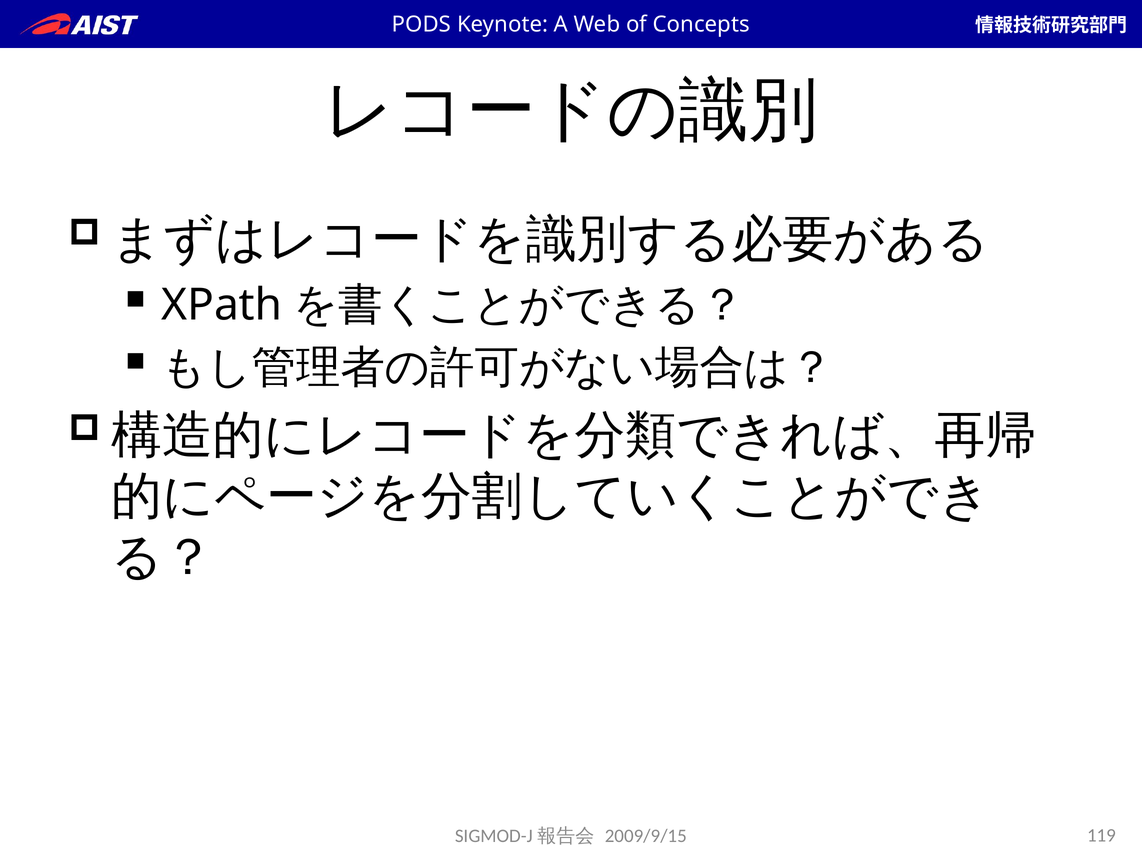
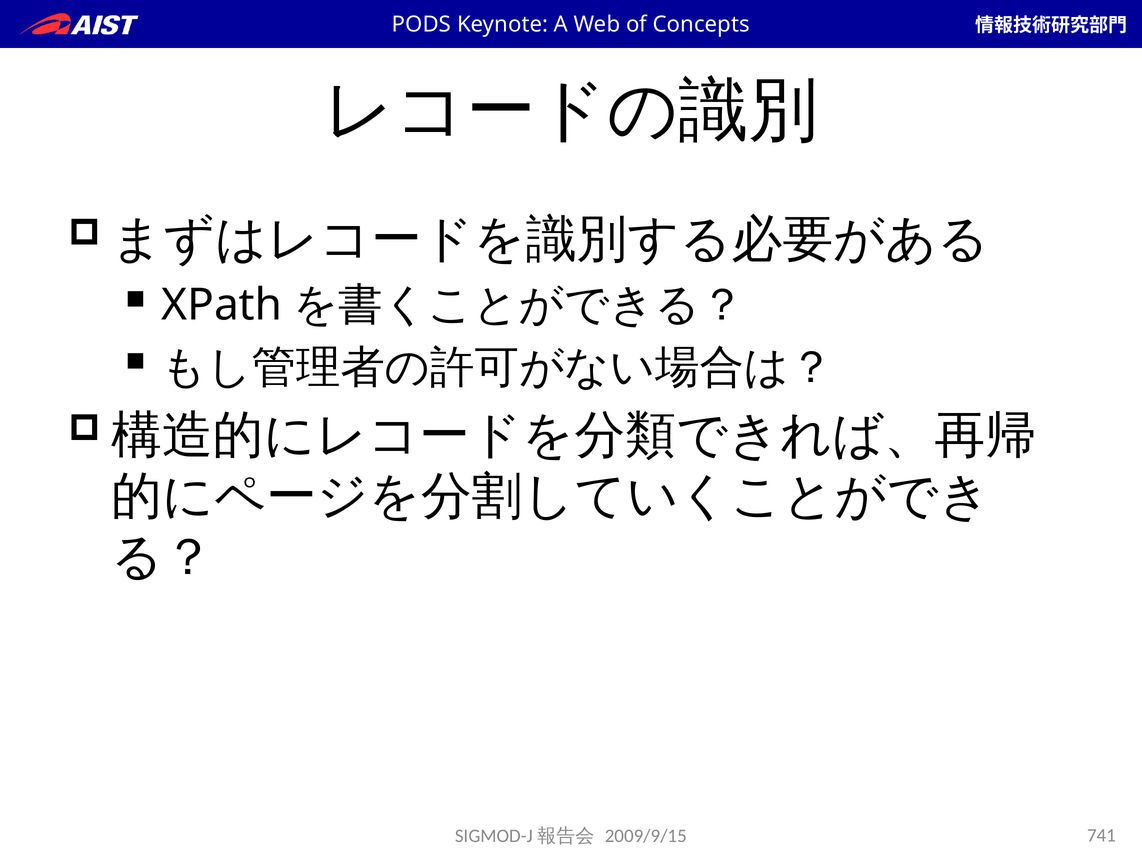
119: 119 -> 741 (1101, 835)
